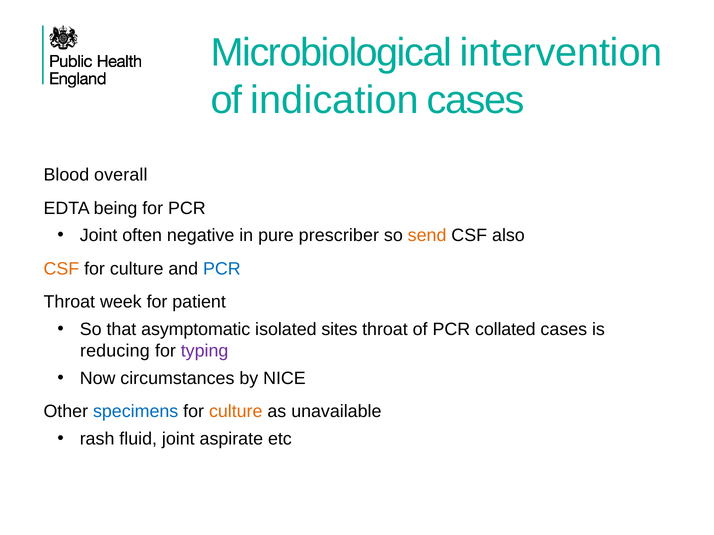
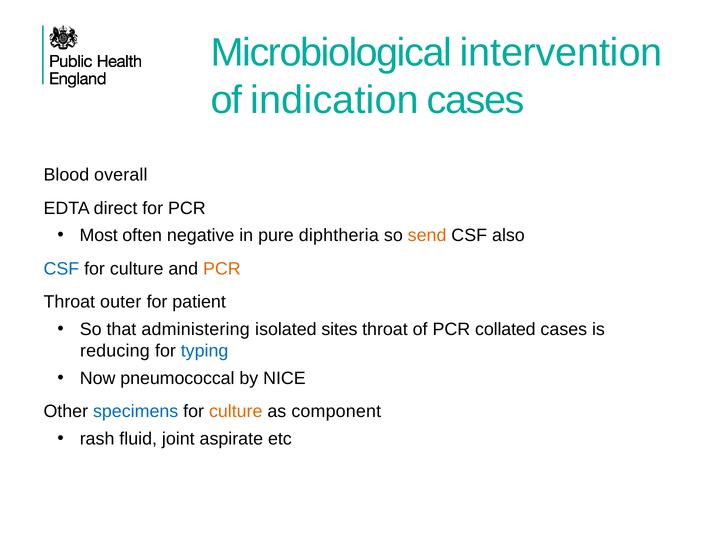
being: being -> direct (116, 208)
Joint: Joint -> Most (99, 236)
prescriber: prescriber -> diphtheria (339, 236)
CSF colour: orange -> blue (61, 269)
PCR colour: blue -> orange (222, 269)
week: week -> outer (121, 302)
asymptomatic: asymptomatic -> administering (196, 330)
typing colour: purple -> blue (205, 351)
circumstances: circumstances -> pneumococcal (177, 378)
unavailable: unavailable -> component (336, 412)
